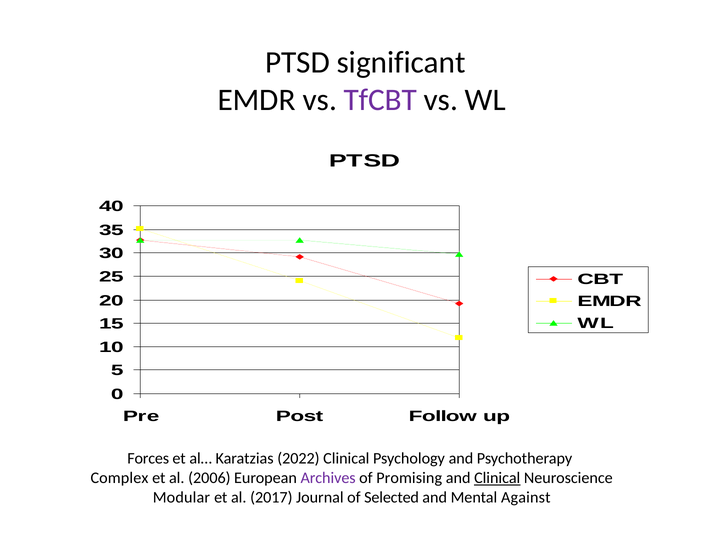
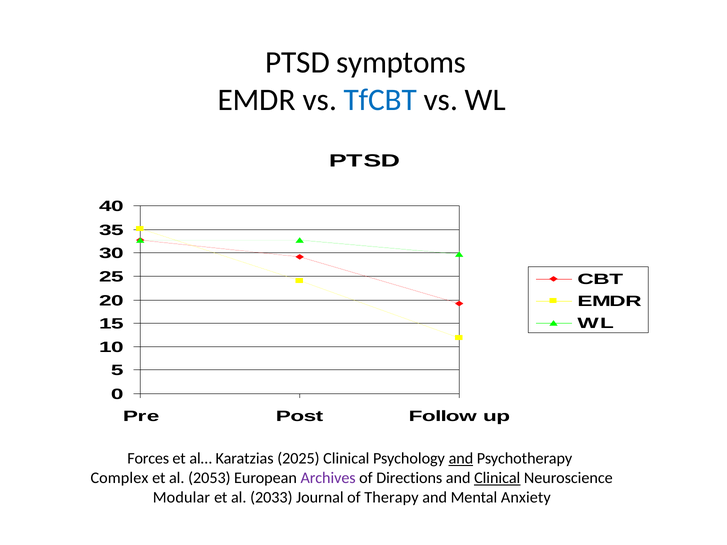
significant: significant -> symptoms (401, 63)
TfCBT colour: purple -> blue (380, 100)
2022: 2022 -> 2025 (298, 459)
and underline: none -> present (461, 459)
2006: 2006 -> 2053 (209, 478)
Promising: Promising -> Directions (409, 478)
2017: 2017 -> 2033 (271, 498)
Selected: Selected -> Therapy (391, 498)
Against: Against -> Anxiety (526, 498)
